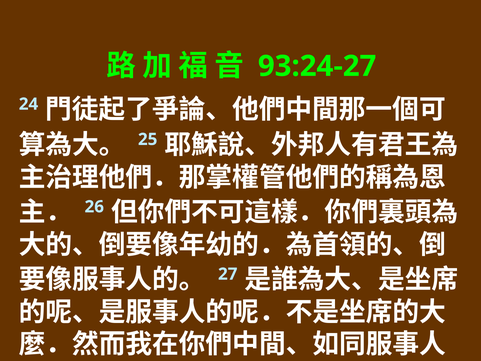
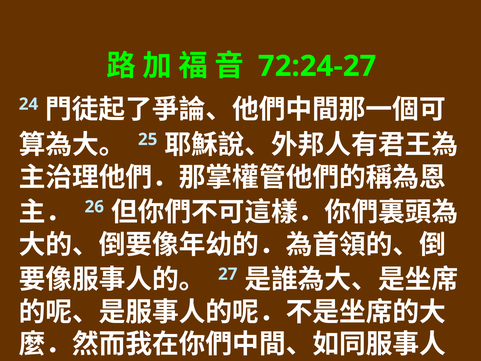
93:24-27: 93:24-27 -> 72:24-27 (317, 66)
